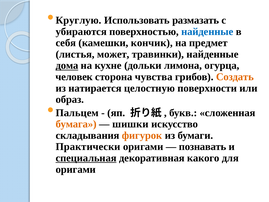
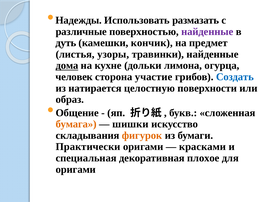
Круглую: Круглую -> Надежды (79, 20)
убираются: убираются -> различные (81, 32)
найденные colour: blue -> purple (207, 32)
себя: себя -> дуть (66, 43)
может: может -> узоры (113, 54)
чувства: чувства -> участие (154, 77)
Создать colour: orange -> blue (235, 77)
Пальцем: Пальцем -> Общение (77, 113)
познавать: познавать -> красками (203, 147)
специальная underline: present -> none (86, 158)
какого: какого -> плохое (203, 158)
